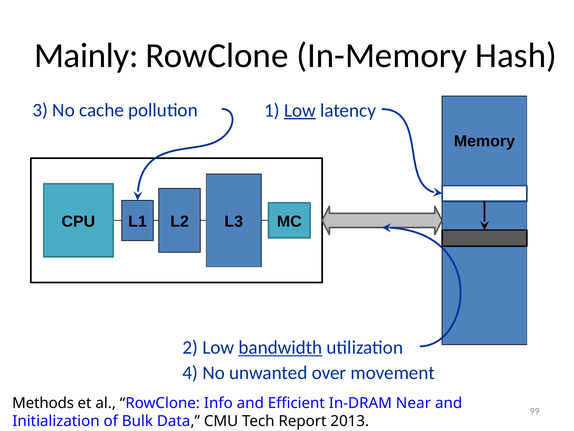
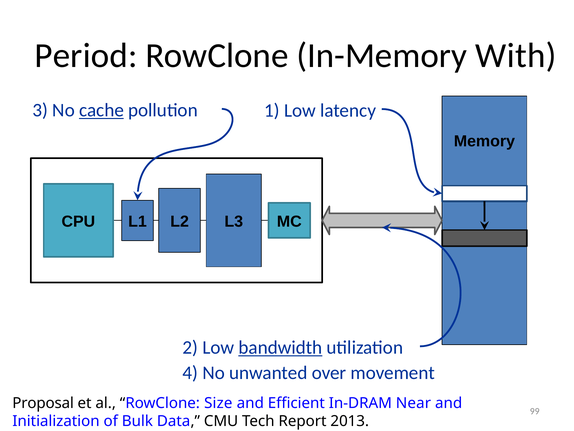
Mainly: Mainly -> Period (86, 56)
Hash: Hash -> With (516, 56)
cache underline: none -> present (101, 110)
Low underline: present -> none (300, 110)
Methods: Methods -> Proposal (43, 403)
Info: Info -> Size (218, 403)
